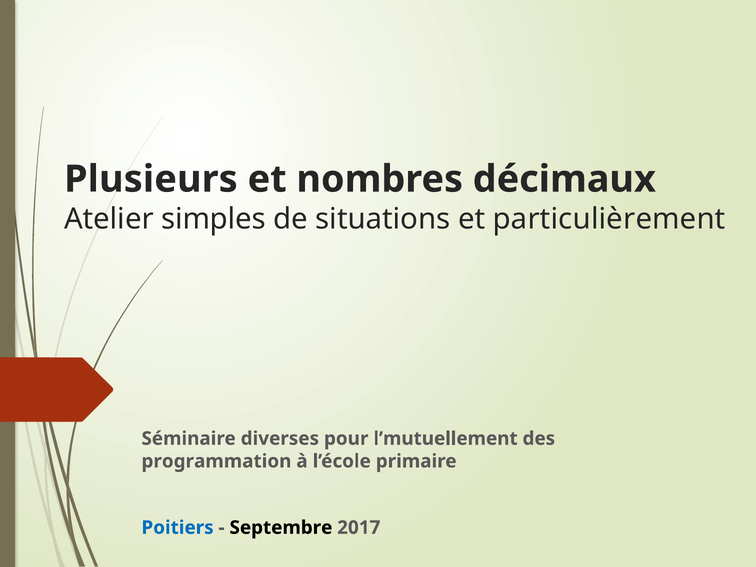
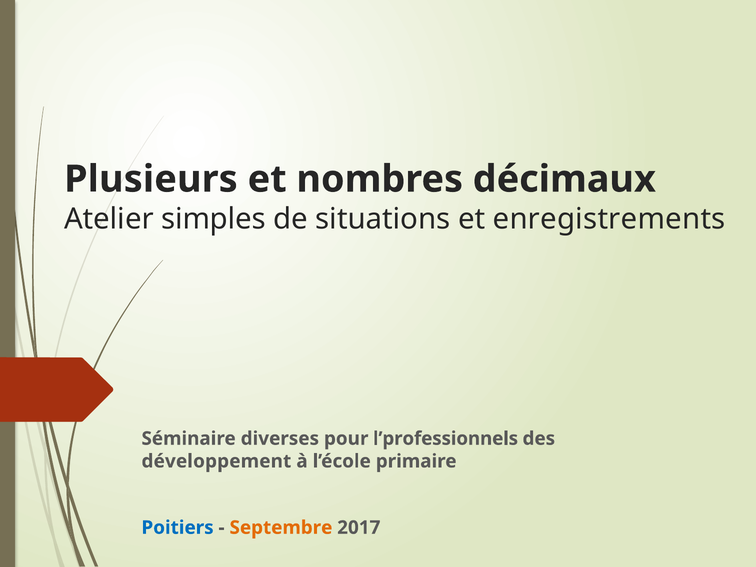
particulièrement: particulièrement -> enregistrements (609, 219)
l’mutuellement: l’mutuellement -> l’professionnels (446, 439)
programmation: programmation -> développement (216, 461)
Septembre colour: black -> orange (281, 528)
